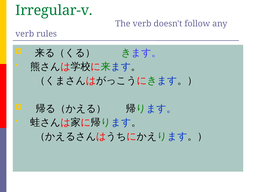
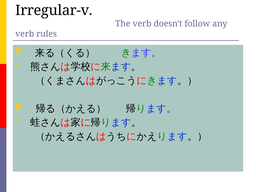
Irregular-v colour: green -> black (54, 10)
